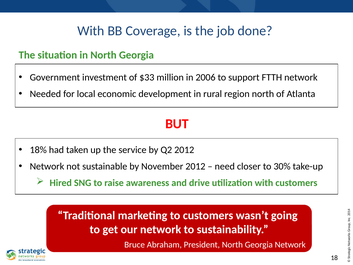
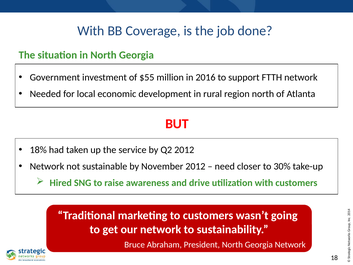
$33: $33 -> $55 (147, 77)
2006: 2006 -> 2016 (206, 77)
